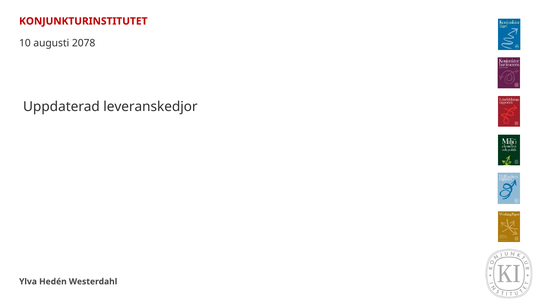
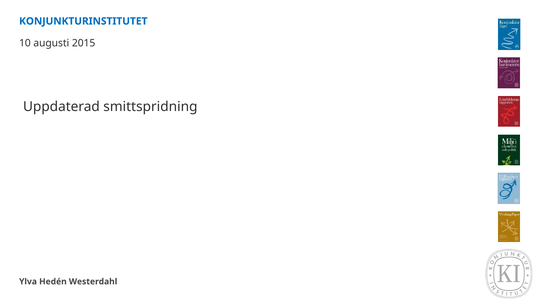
KONJUNKTURINSTITUTET colour: red -> blue (83, 21)
2078: 2078 -> 2015 (84, 43)
leveranskedjor: leveranskedjor -> smittspridning (150, 107)
